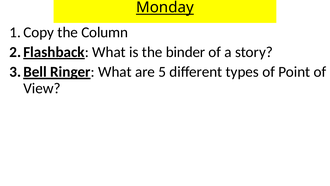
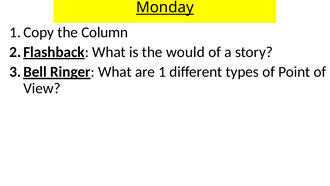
binder: binder -> would (185, 52)
5: 5 -> 1 (162, 72)
